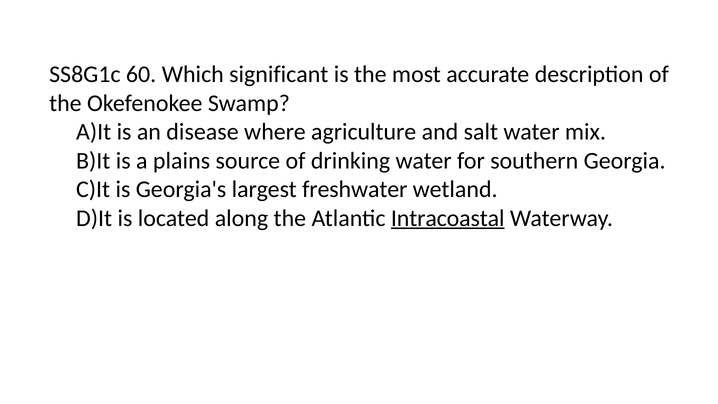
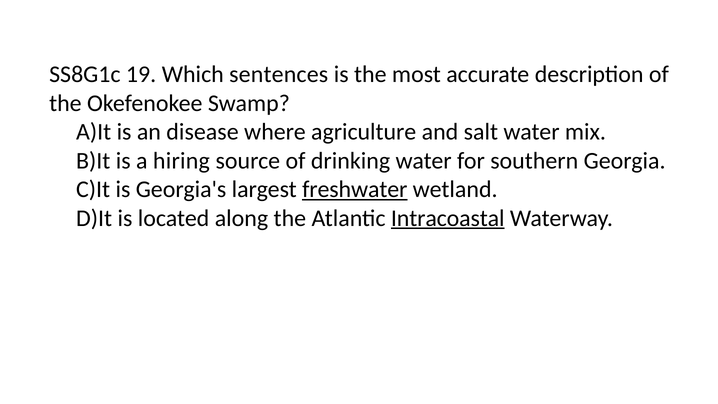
60: 60 -> 19 (141, 74)
significant: significant -> sentences (279, 74)
plains: plains -> hiring (181, 161)
freshwater underline: none -> present (355, 189)
